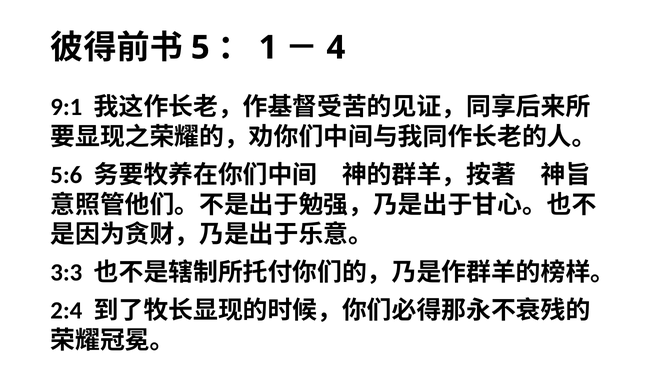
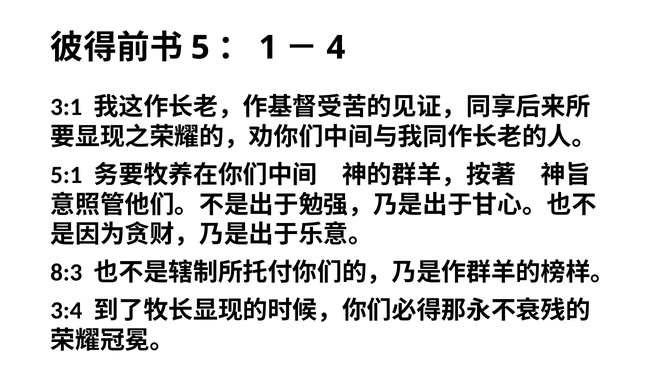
9:1: 9:1 -> 3:1 (66, 107)
5:6: 5:6 -> 5:1 (66, 175)
3:3: 3:3 -> 8:3 (66, 273)
2:4: 2:4 -> 3:4 (66, 311)
